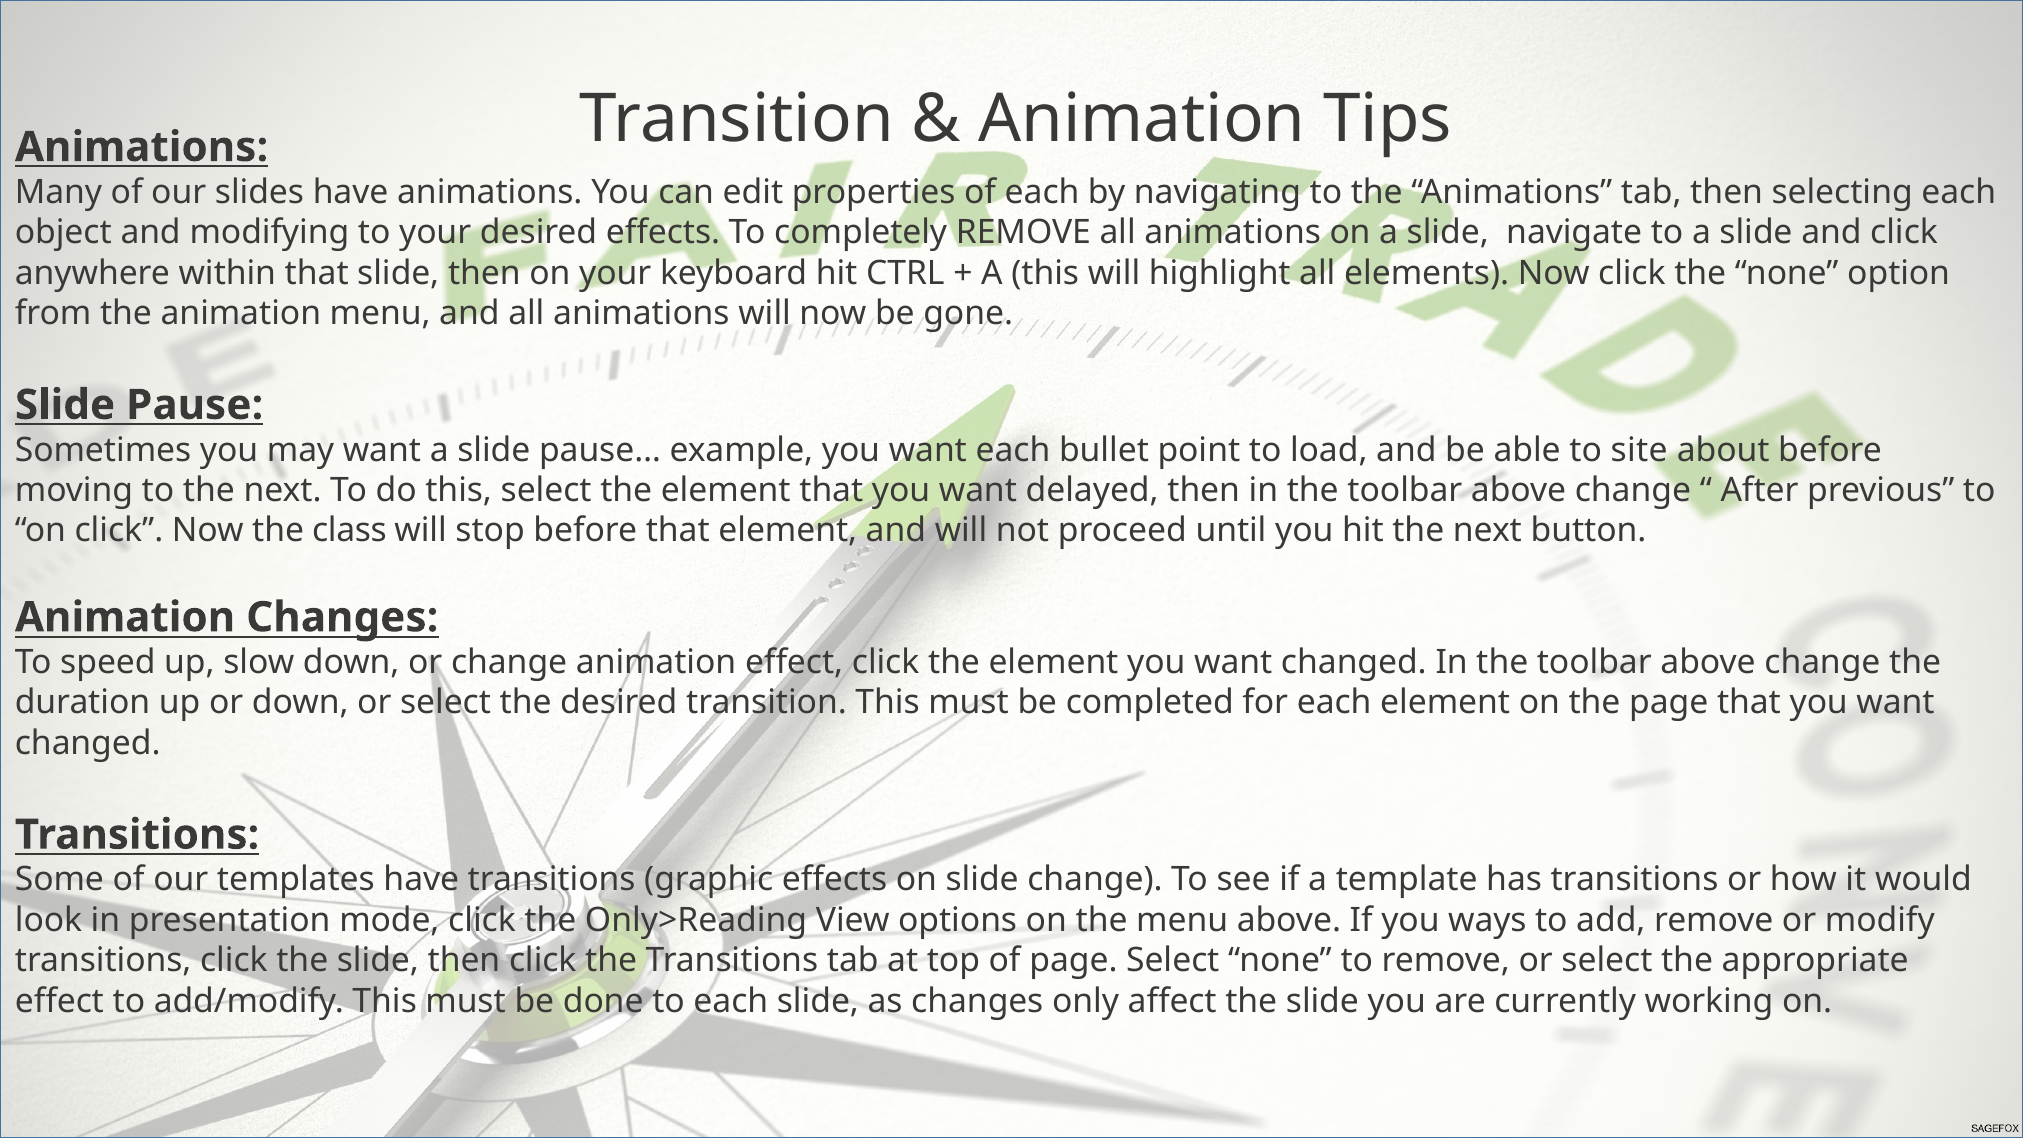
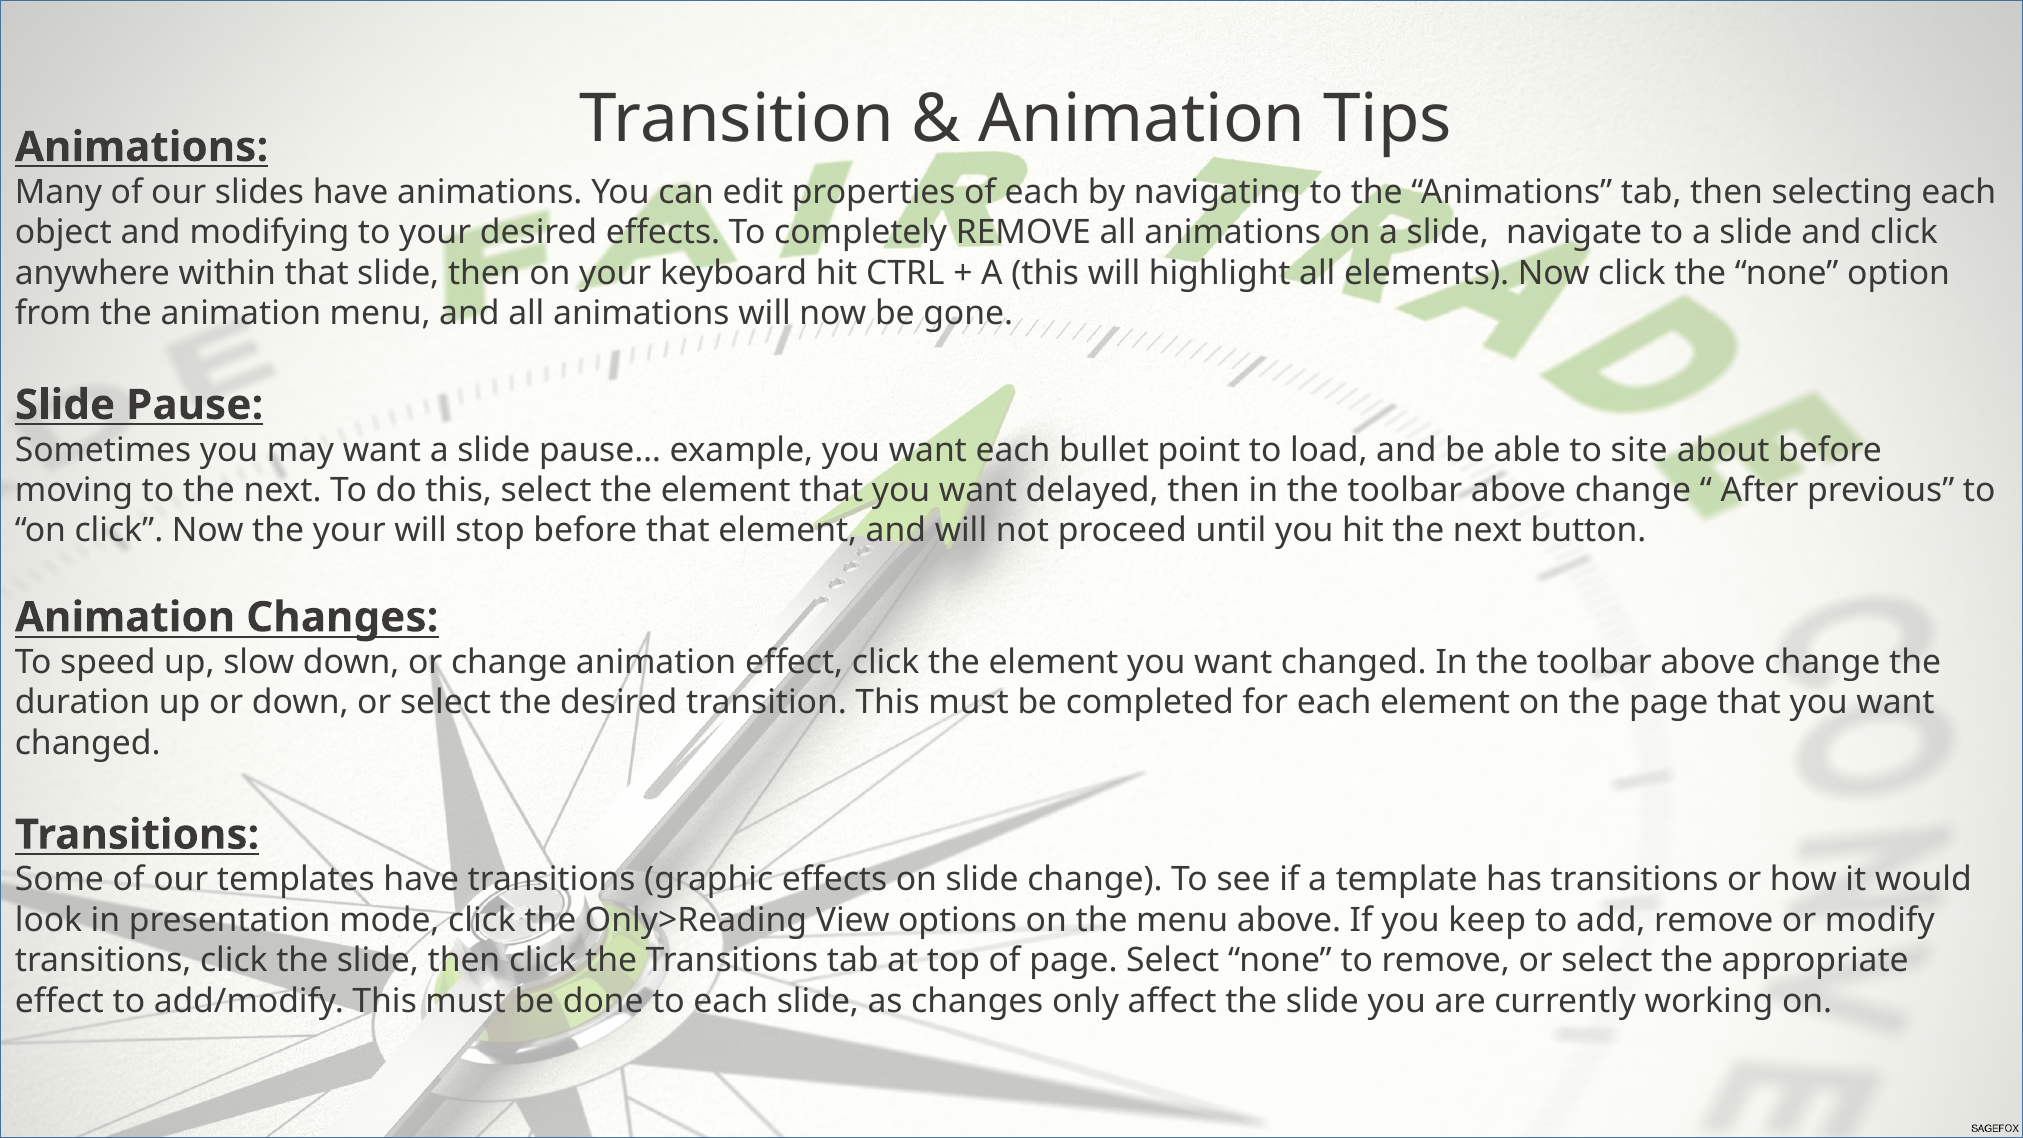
the class: class -> your (349, 531)
ways: ways -> keep (1487, 920)
